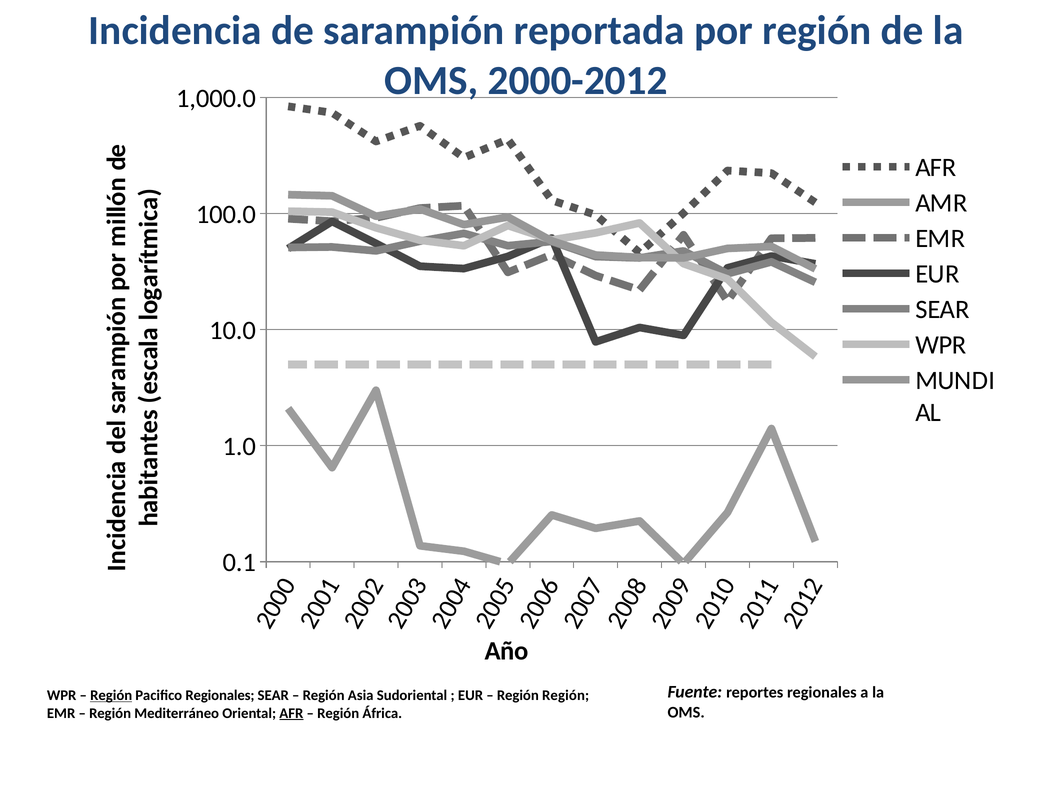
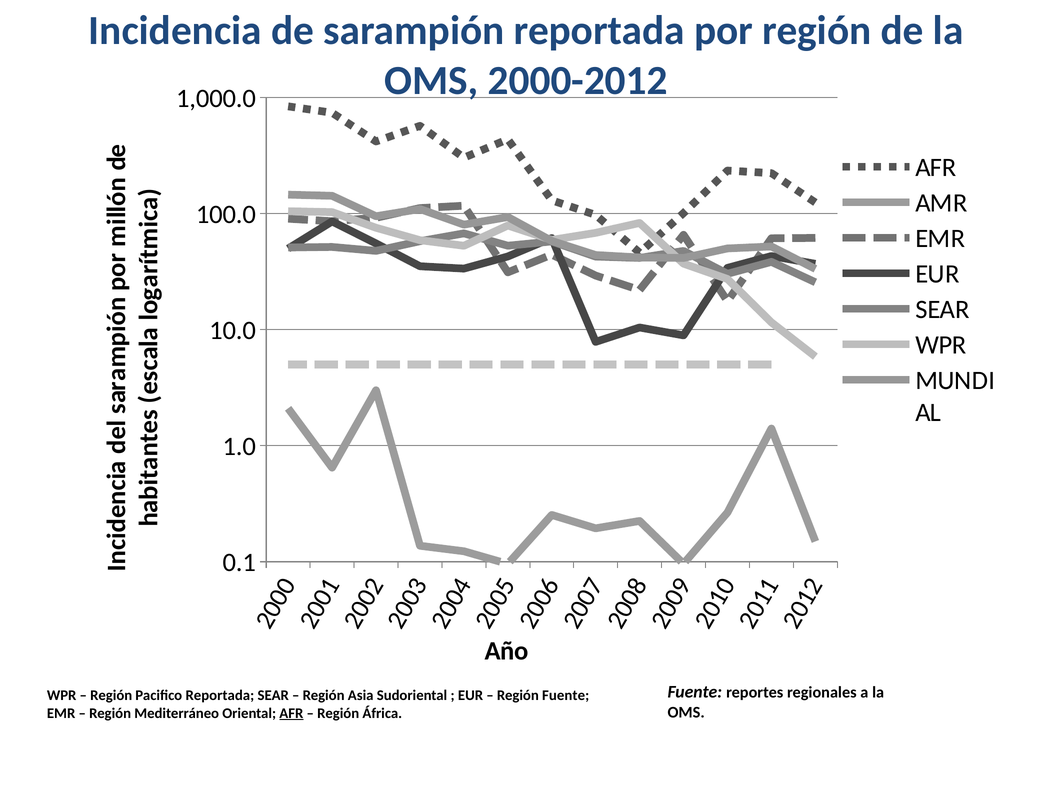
Región underline: present -> none (111, 696)
Pacifico Regionales: Regionales -> Reportada (220, 696)
Región Región: Región -> Fuente (566, 696)
